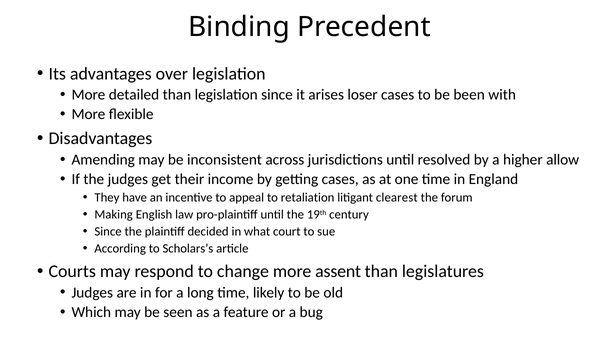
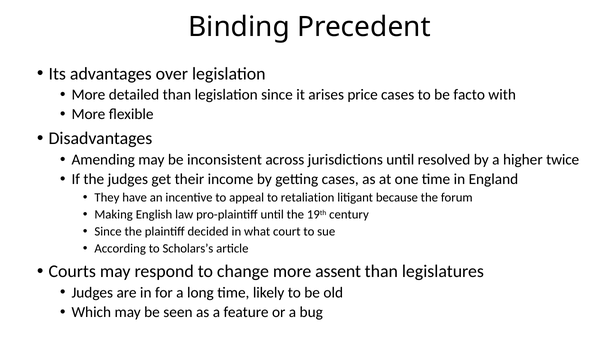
loser: loser -> price (363, 95)
been: been -> facto (469, 95)
allow: allow -> twice (563, 160)
clearest: clearest -> because (397, 198)
